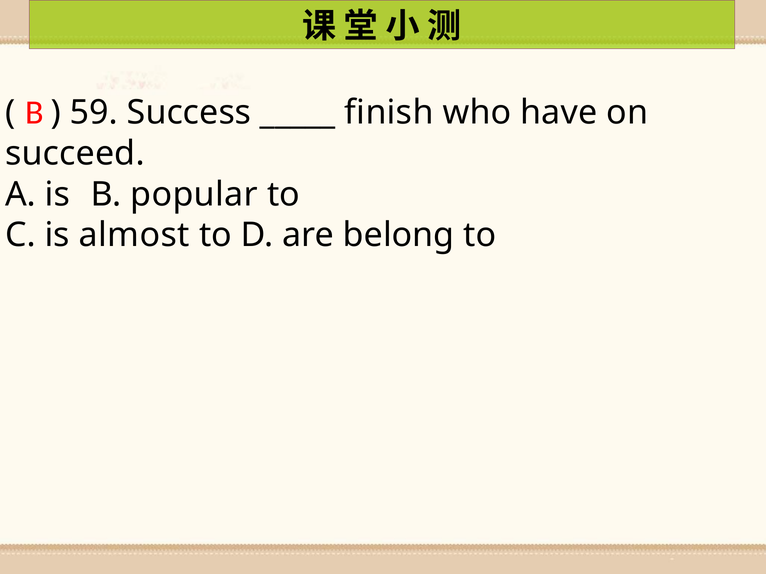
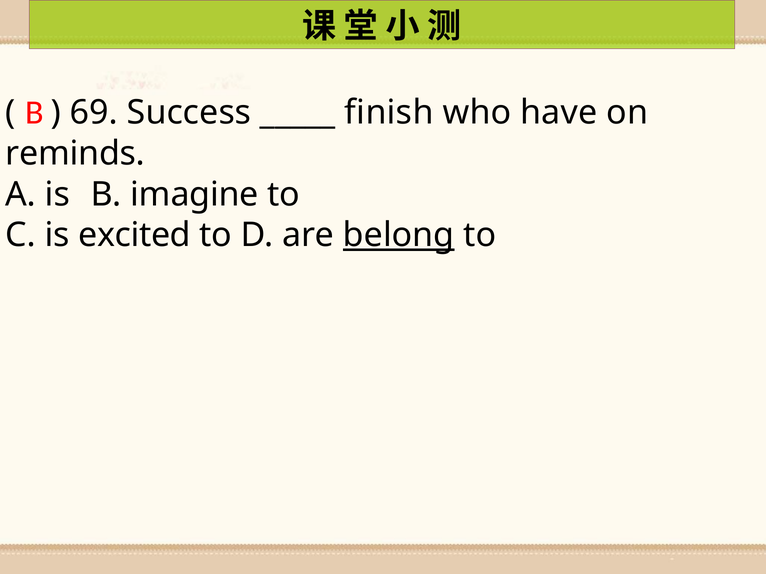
59: 59 -> 69 (94, 113)
succeed: succeed -> reminds (75, 154)
popular: popular -> imagine (195, 194)
almost: almost -> excited (135, 235)
belong underline: none -> present (399, 235)
